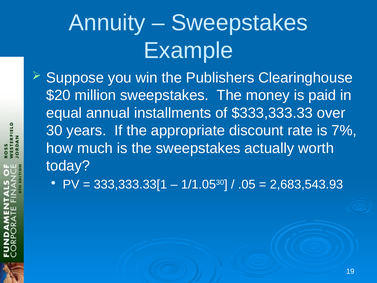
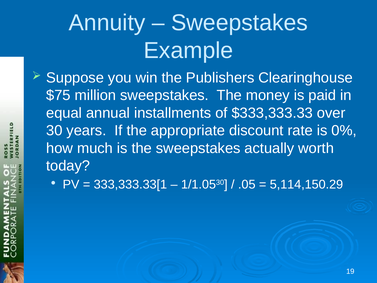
$20: $20 -> $75 (58, 95)
7%: 7% -> 0% (344, 130)
2,683,543.93: 2,683,543.93 -> 5,114,150.29 (306, 184)
